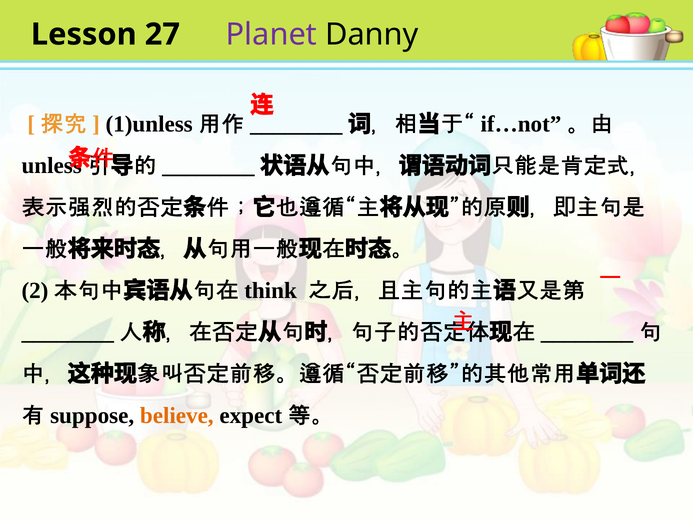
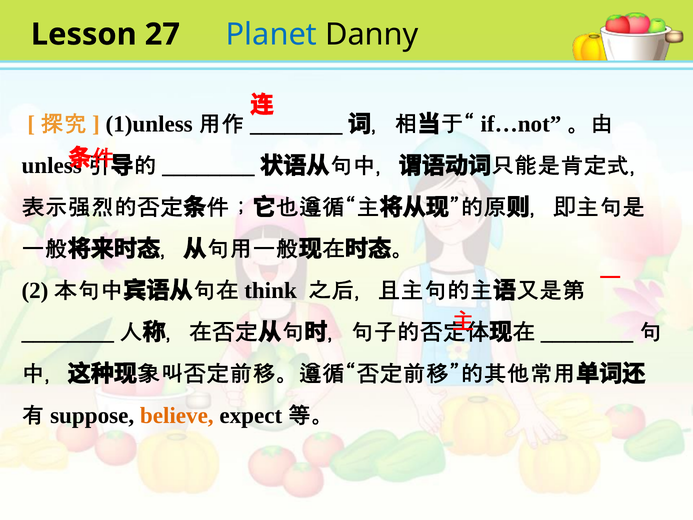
Planet colour: purple -> blue (271, 34)
